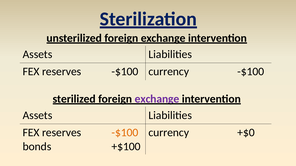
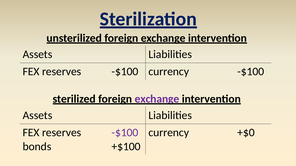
-$100 colour: orange -> purple (125, 133)
